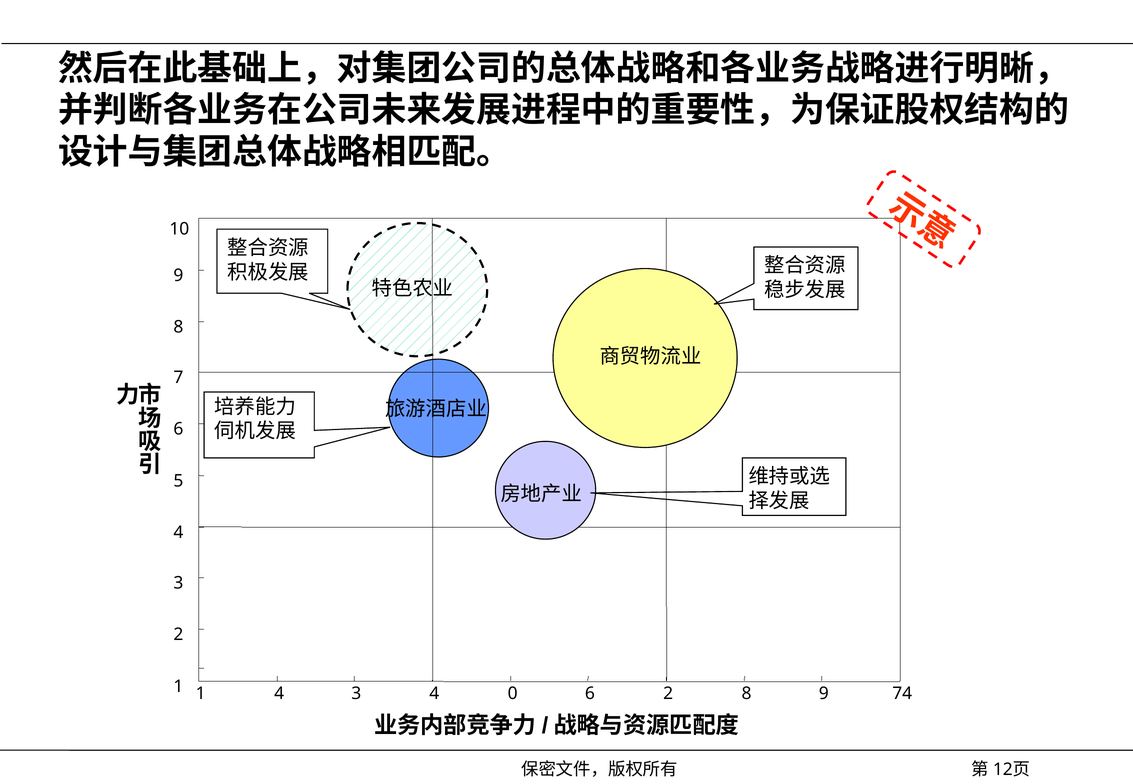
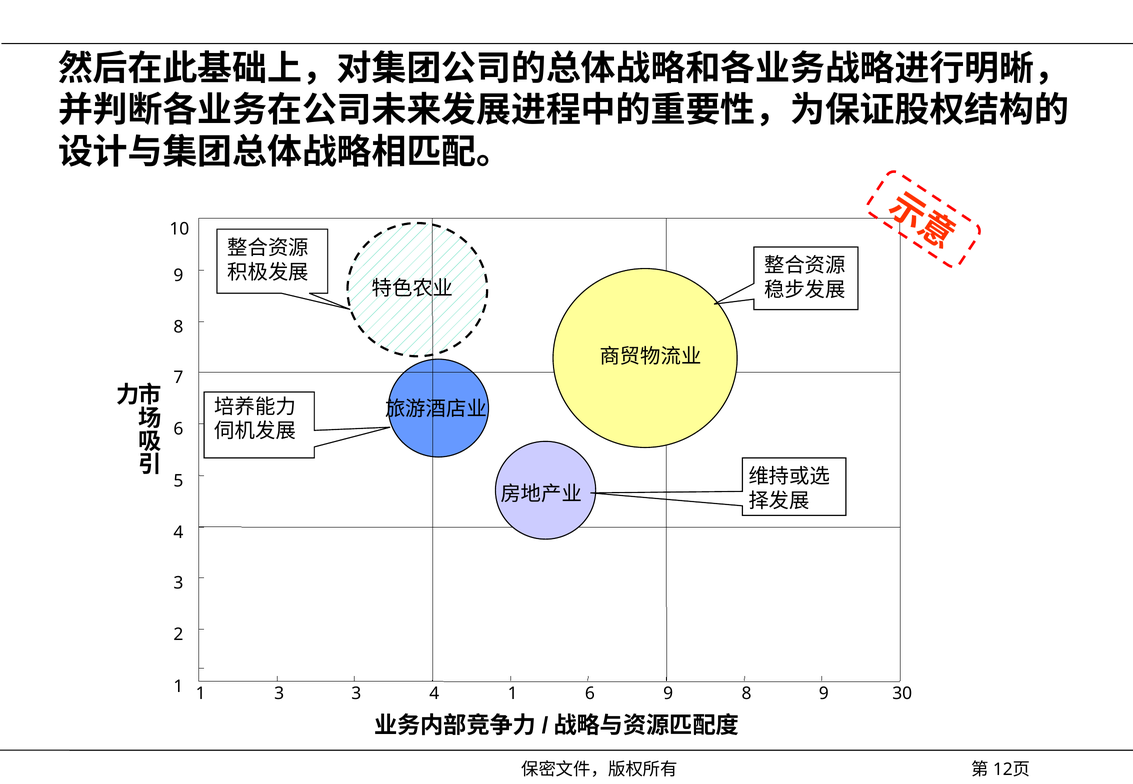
1 4: 4 -> 3 (279, 694)
4 0: 0 -> 1 (513, 694)
6 2: 2 -> 9 (668, 694)
74: 74 -> 30 (902, 694)
